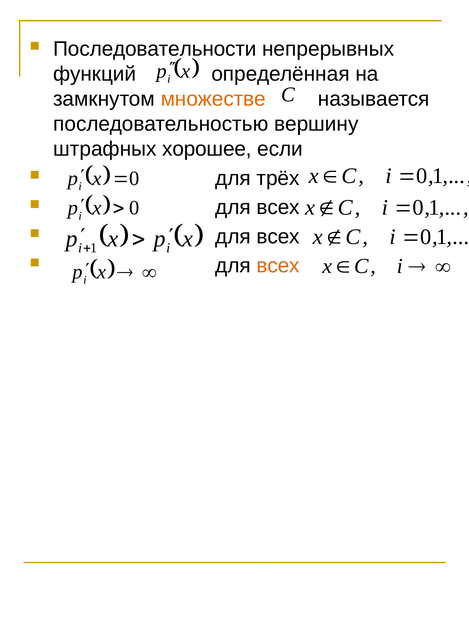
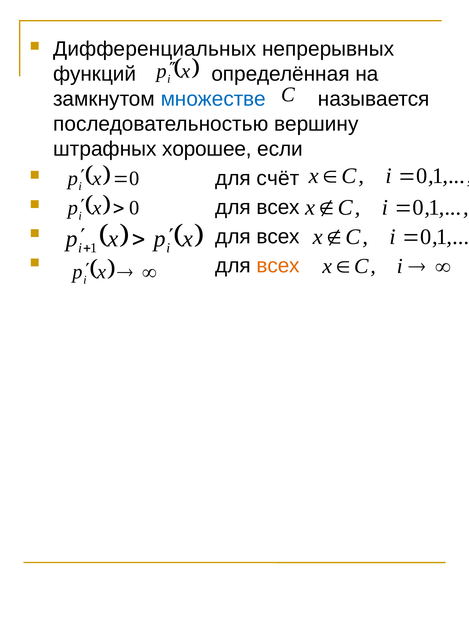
Последовательности: Последовательности -> Дифференциальных (155, 49)
множестве colour: orange -> blue (213, 99)
трёх: трёх -> счёт (278, 178)
